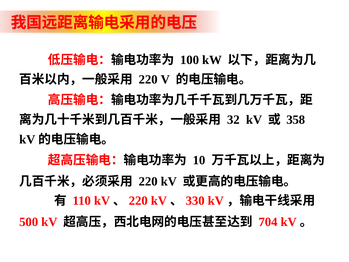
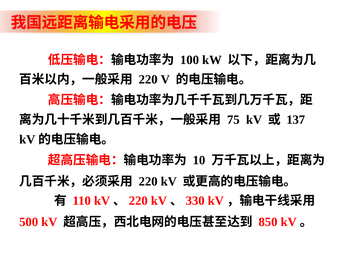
32: 32 -> 75 (233, 120)
358: 358 -> 137 (296, 120)
704: 704 -> 850 (268, 222)
